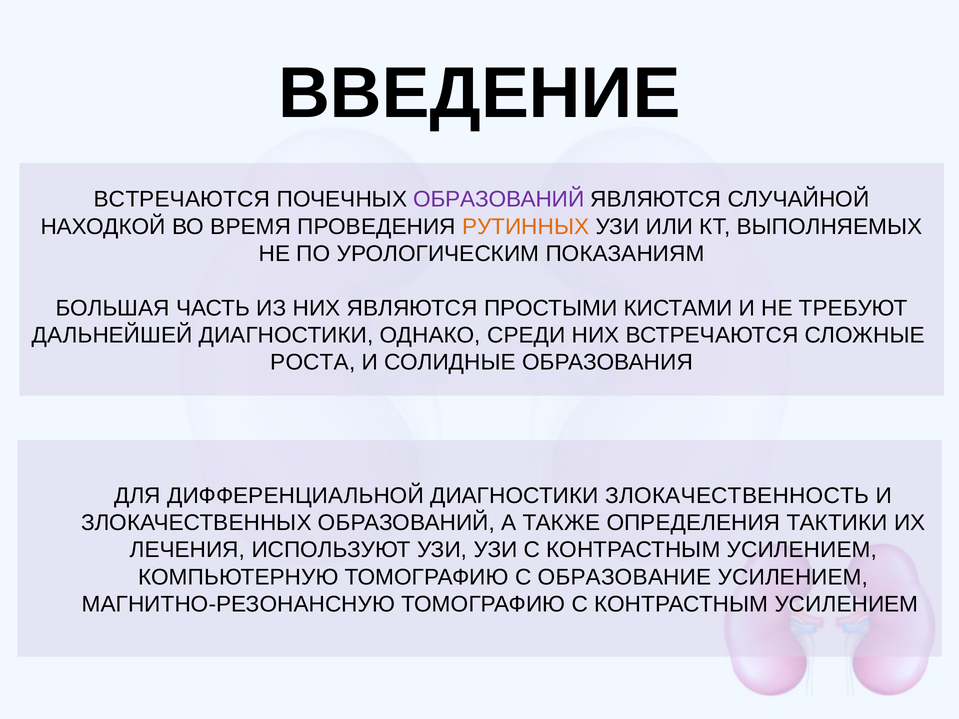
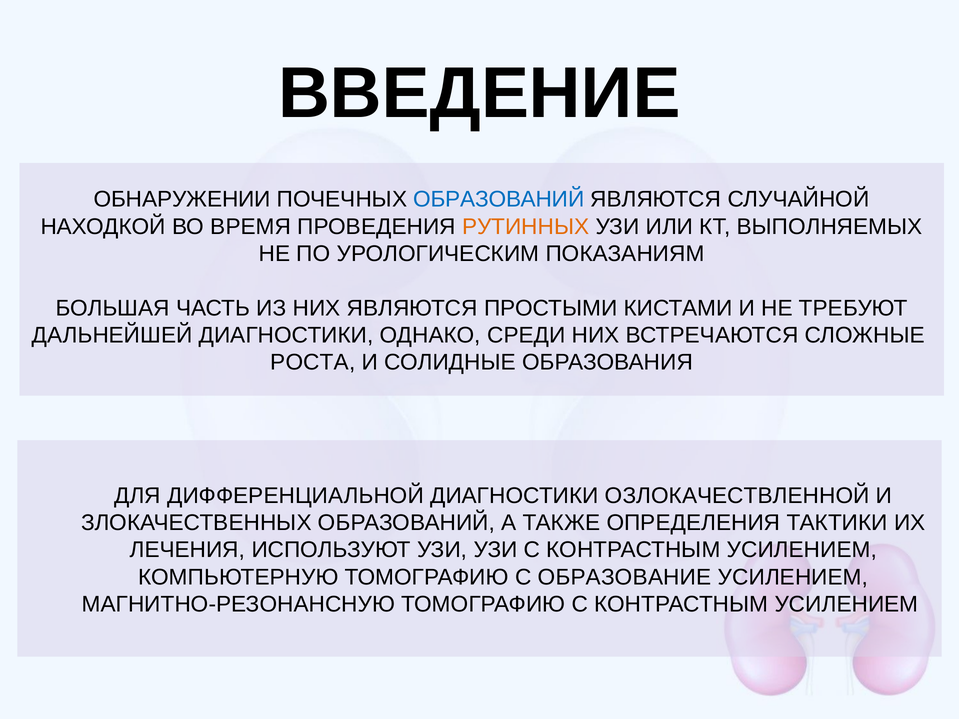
ВСТРЕЧАЮТСЯ: ВСТРЕЧАЮТСЯ -> ОБНАРУЖЕНИИ (182, 200)
ОБРАЗОВАНИЙ colour: purple -> blue (499, 200)
ЗЛОКАЧЕСТВЕННОСТЬ: ЗЛОКАЧЕСТВЕННОСТЬ -> ОЗЛОКАЧЕСТВЛЕННОЙ (737, 496)
